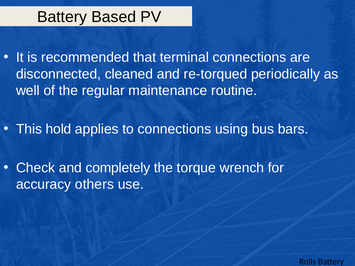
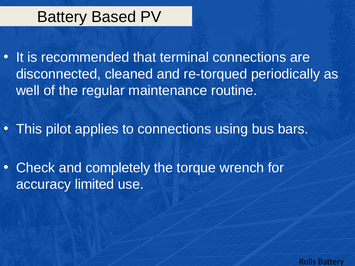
hold: hold -> pilot (58, 129)
others: others -> limited (95, 185)
